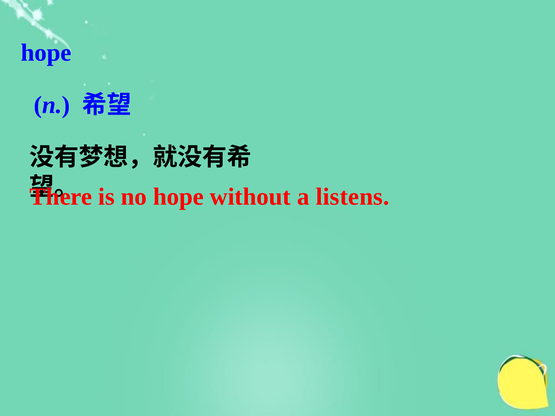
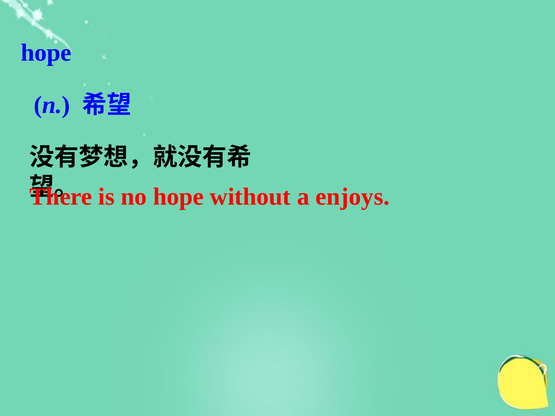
listens: listens -> enjoys (353, 197)
